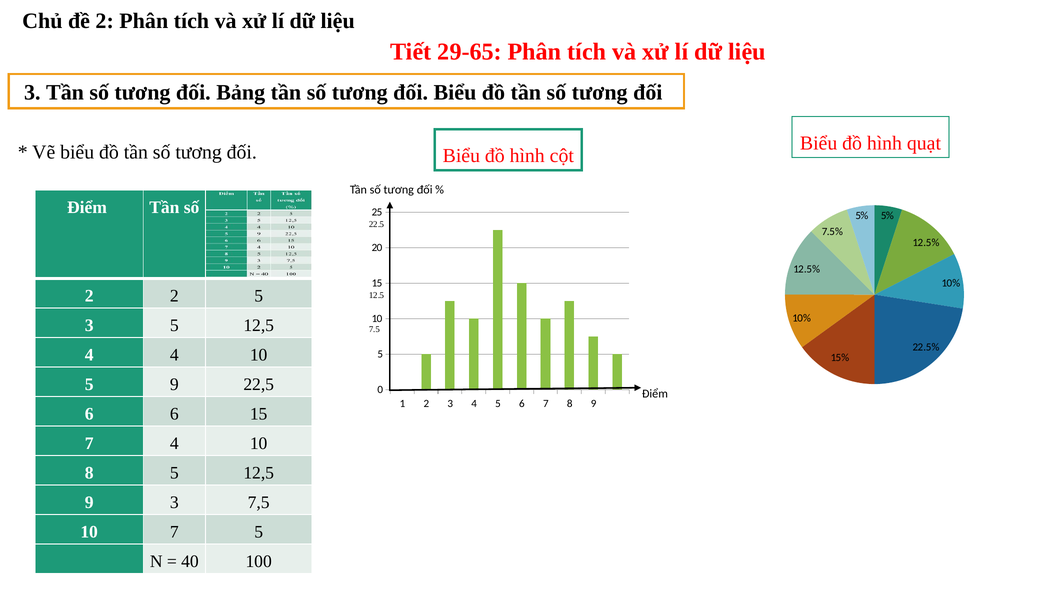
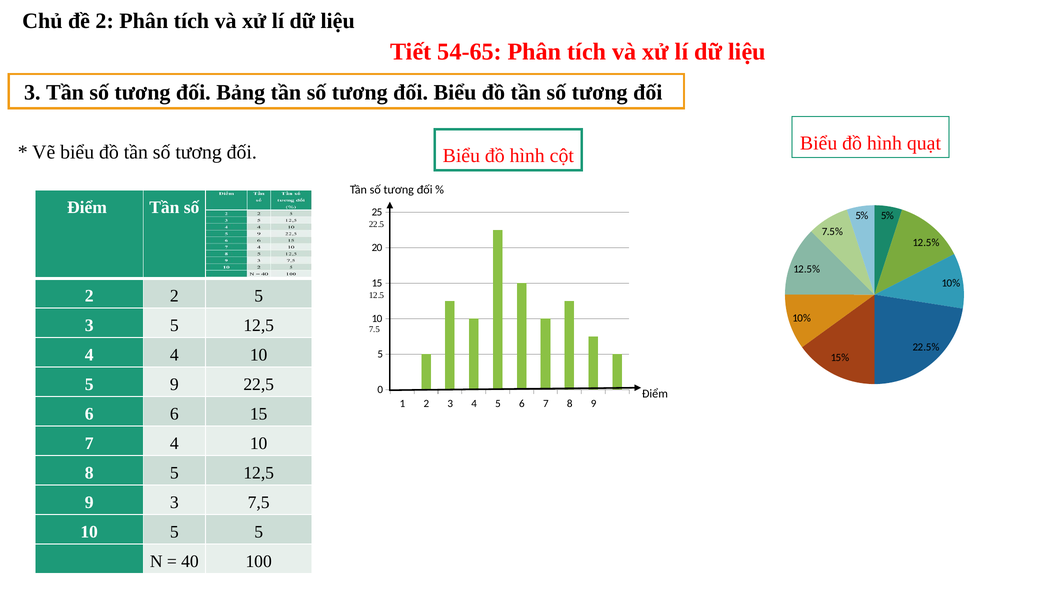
29-65: 29-65 -> 54-65 (470, 52)
7: 7 -> 5 (174, 532)
